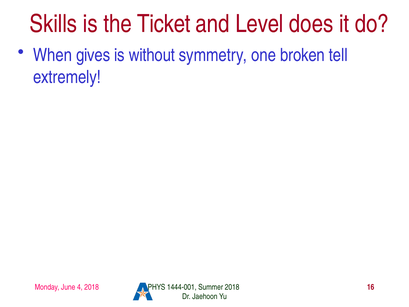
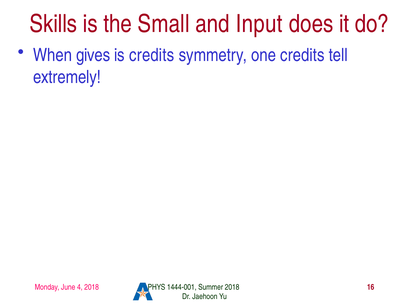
Ticket: Ticket -> Small (164, 24)
Level: Level -> Input (259, 24)
is without: without -> credits (152, 55)
one broken: broken -> credits (302, 55)
